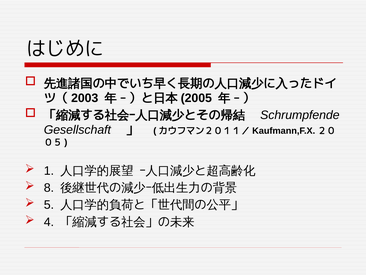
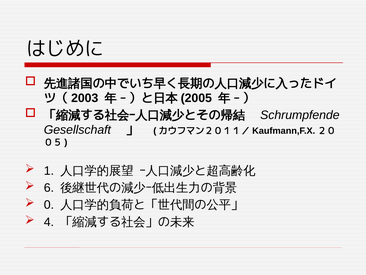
8: 8 -> 6 (49, 188)
5: 5 -> 0 (49, 205)
